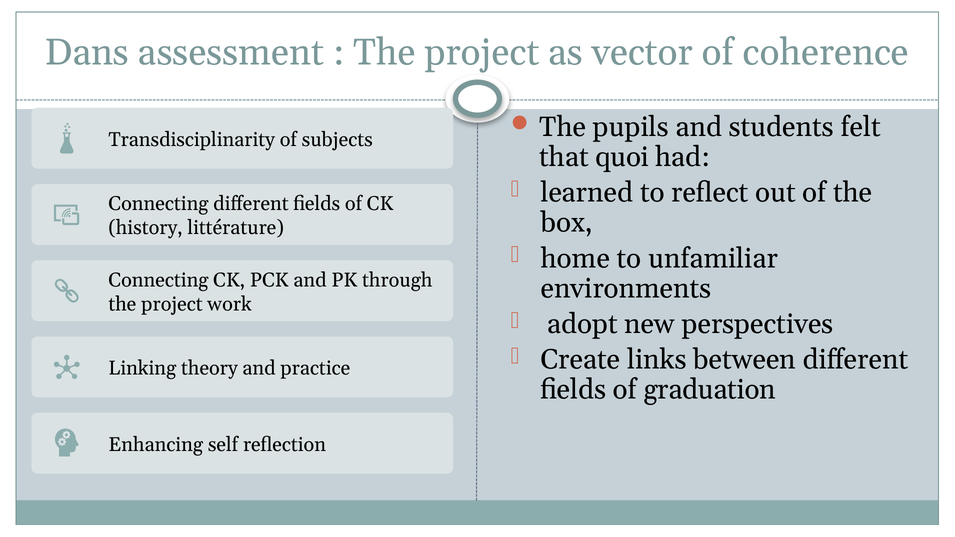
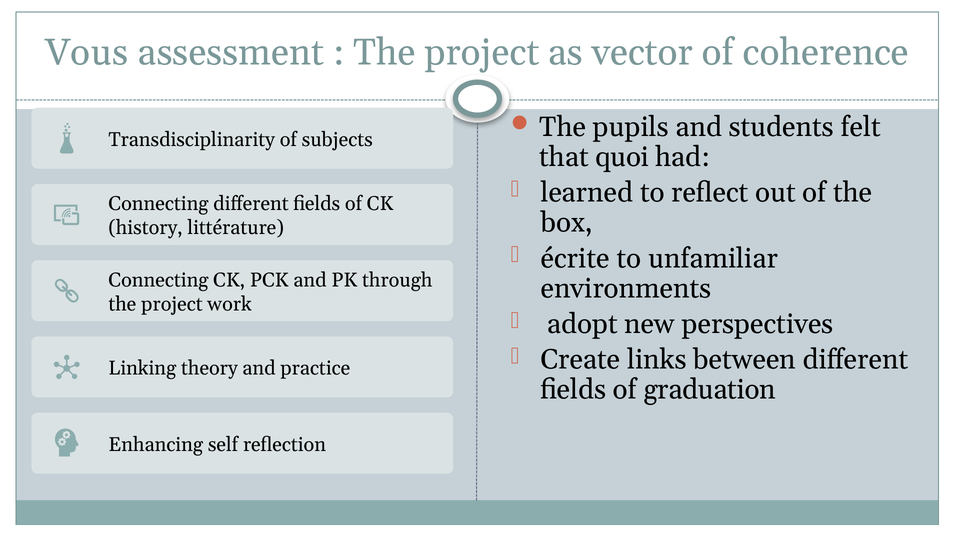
Dans: Dans -> Vous (87, 52)
home: home -> écrite (575, 258)
